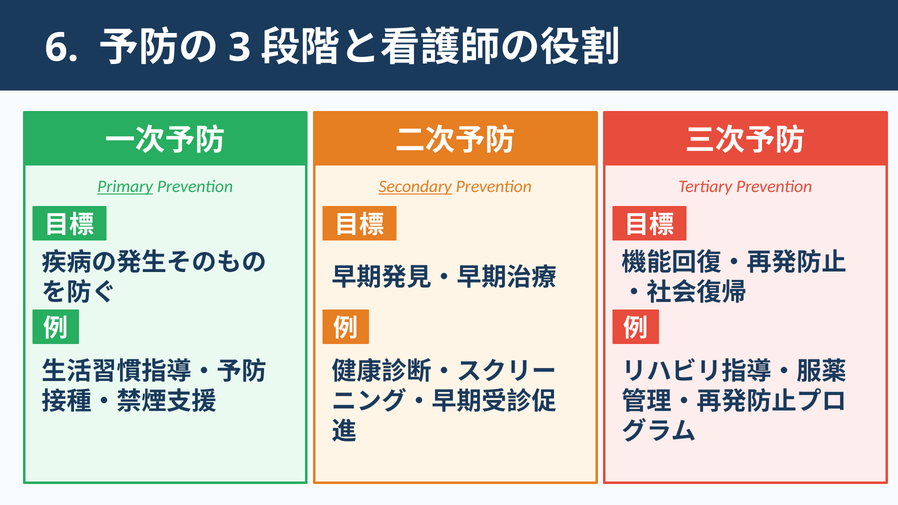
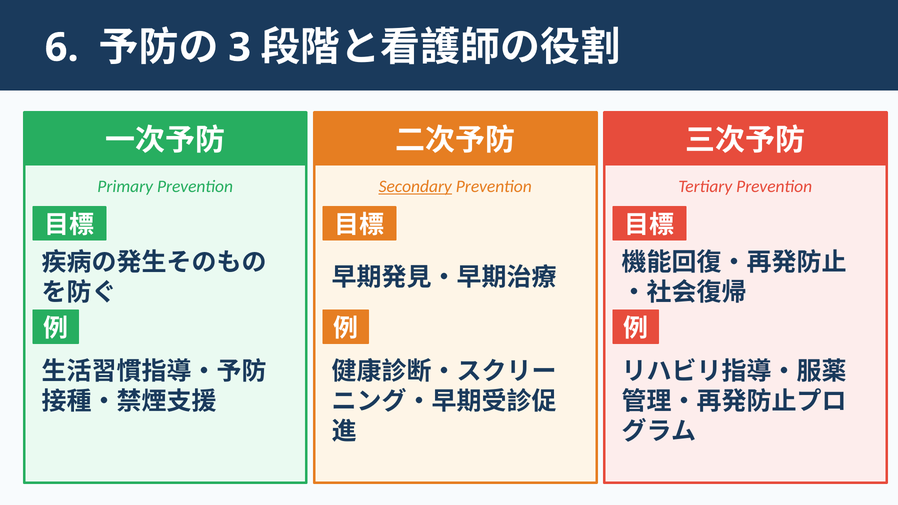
Primary underline: present -> none (125, 187)
